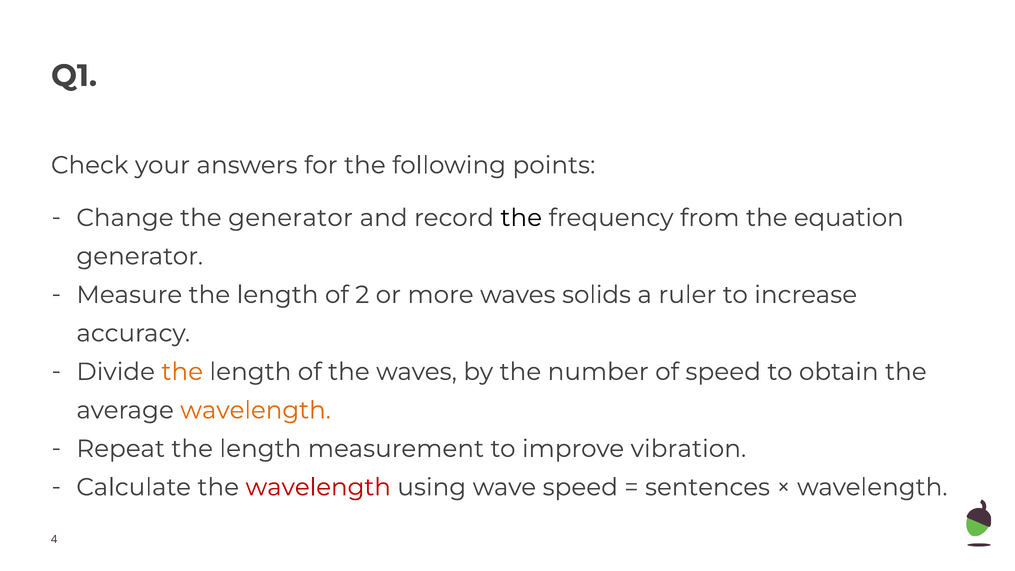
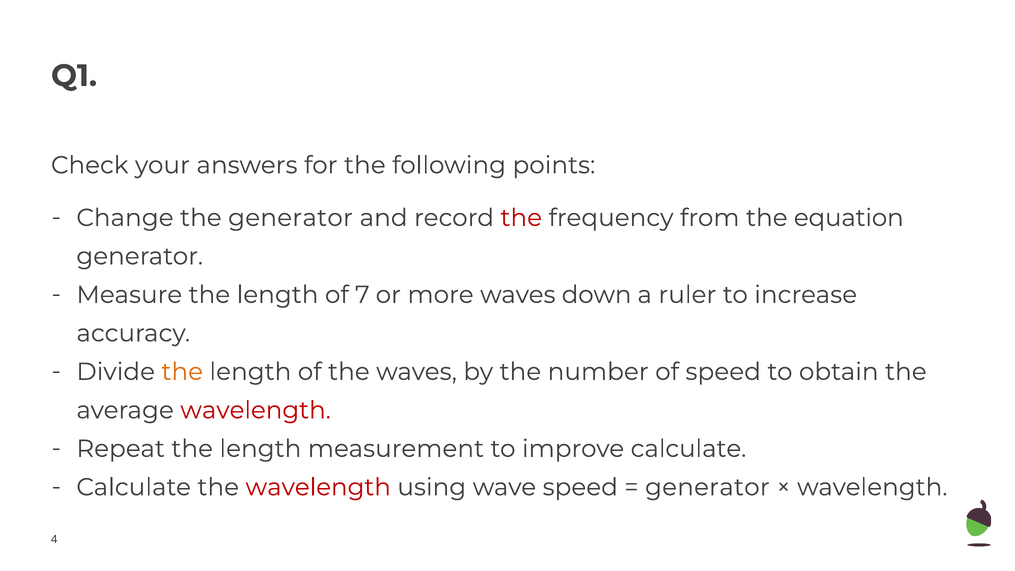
the colour: black -> red (521, 218)
2: 2 -> 7 (362, 295)
solids: solids -> down (597, 295)
wavelength colour: orange -> red (256, 410)
improve vibration: vibration -> calculate (688, 449)
sentences: sentences -> generator (707, 487)
